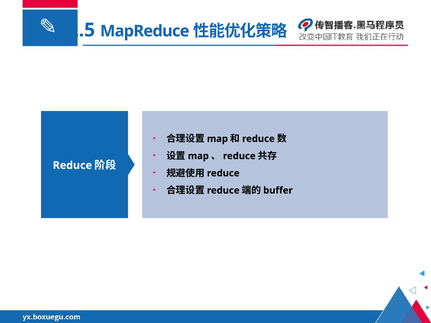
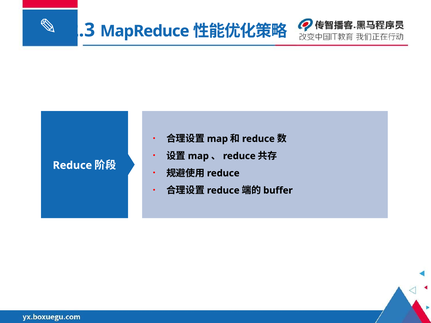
2.5: 2.5 -> 2.3 (81, 30)
